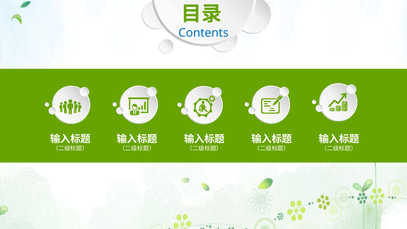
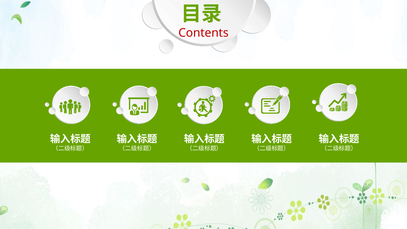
Contents colour: blue -> red (204, 33)
